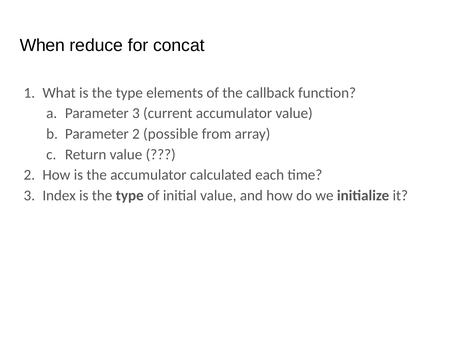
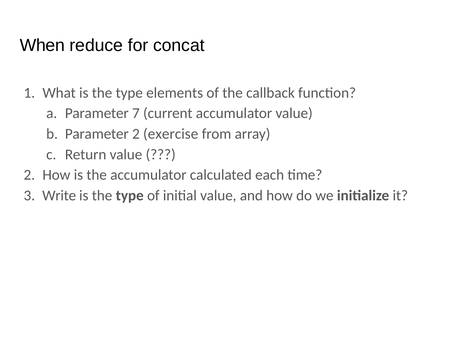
Parameter 3: 3 -> 7 (136, 113)
possible: possible -> exercise (171, 134)
Index: Index -> Write (59, 196)
